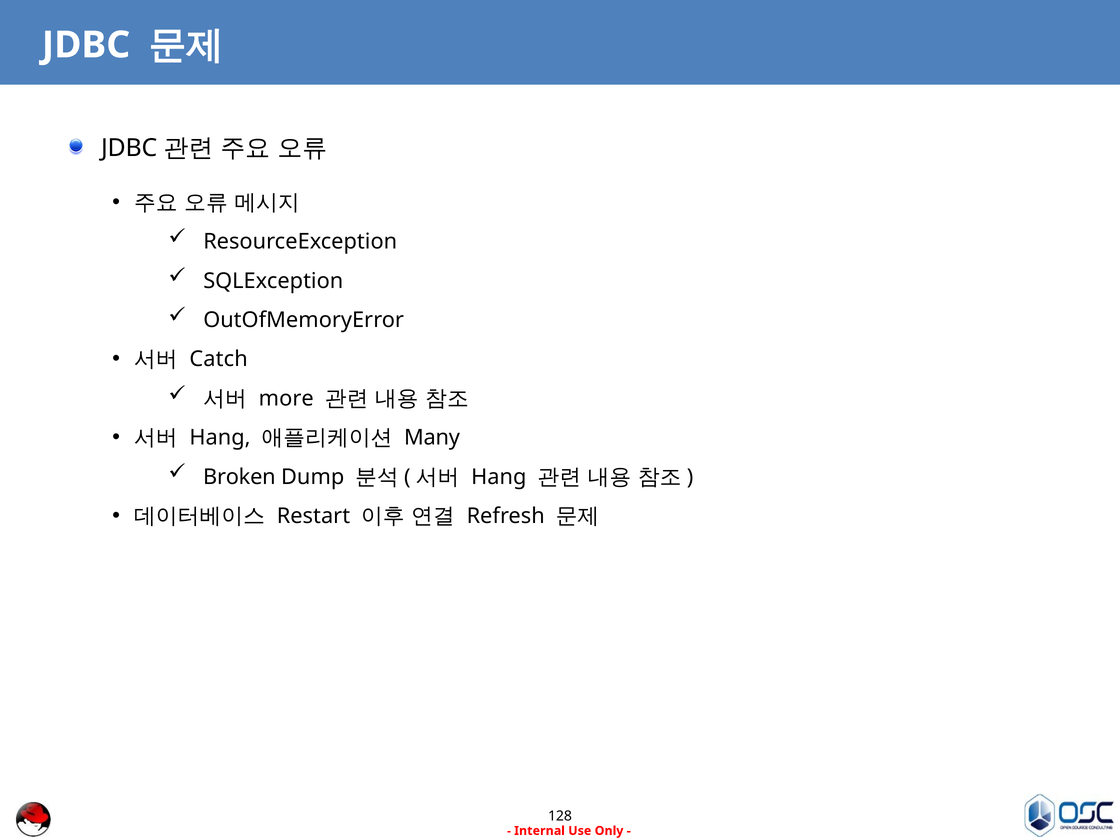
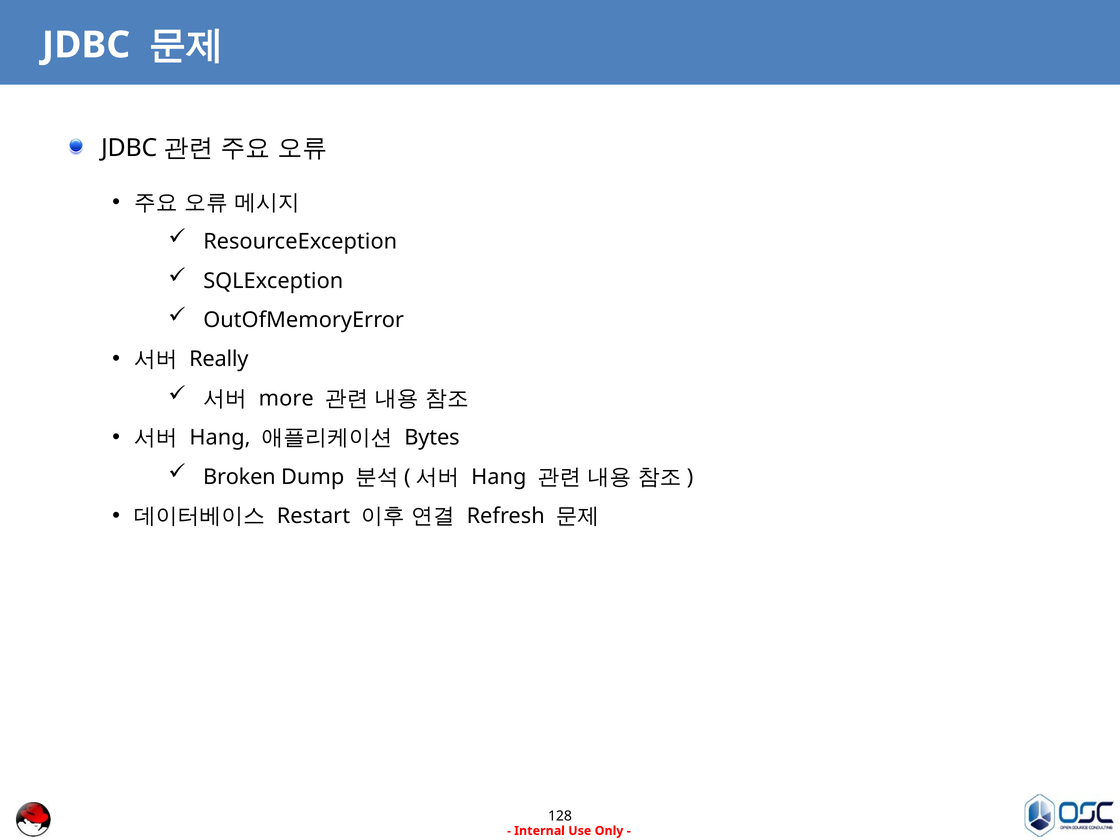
Catch: Catch -> Really (219, 359)
Many: Many -> Bytes (432, 438)
